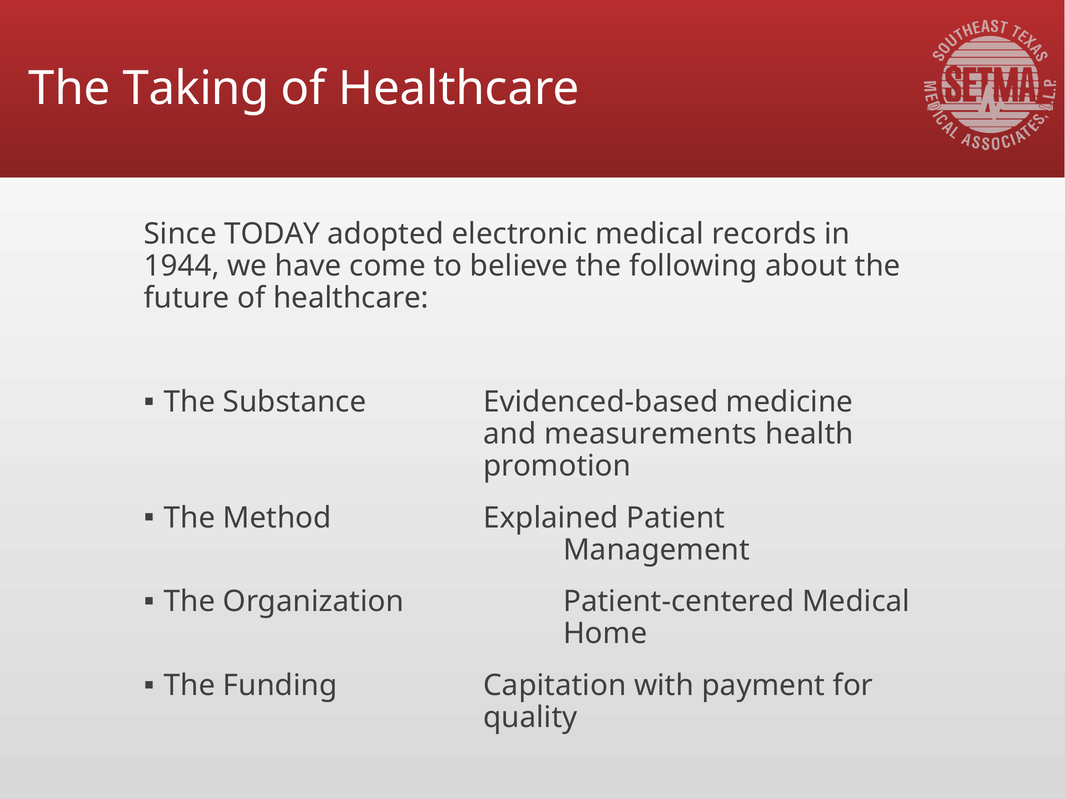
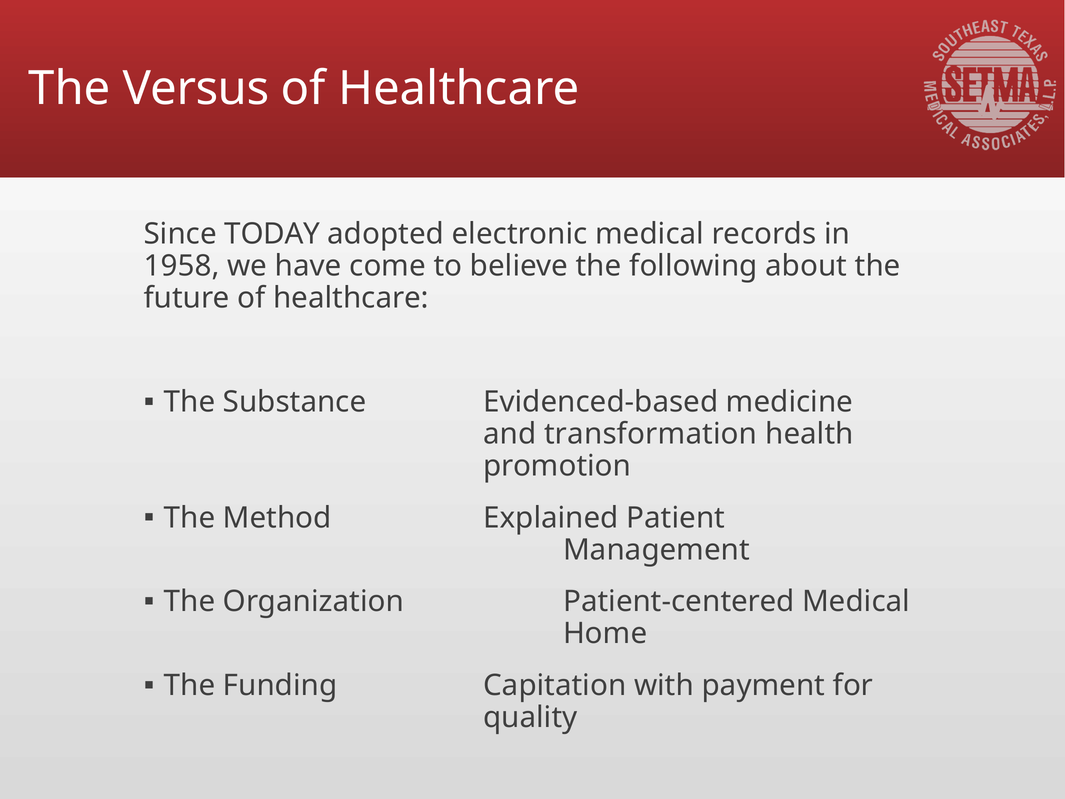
Taking: Taking -> Versus (196, 89)
1944: 1944 -> 1958 (182, 266)
measurements: measurements -> transformation (651, 434)
